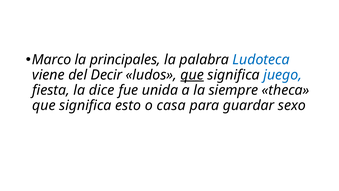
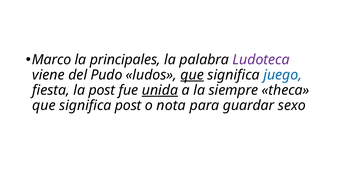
Ludoteca colour: blue -> purple (261, 60)
Decir: Decir -> Pudo (107, 75)
la dice: dice -> post (102, 90)
unida underline: none -> present (160, 90)
significa esto: esto -> post (128, 105)
casa: casa -> nota (171, 105)
